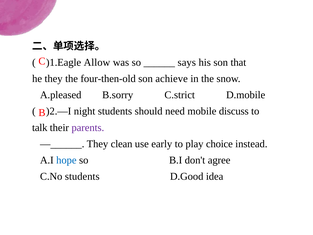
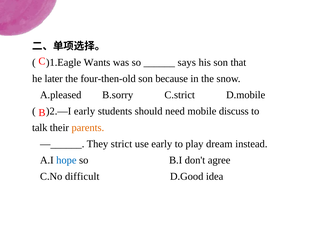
Allow: Allow -> Wants (97, 62)
he they: they -> later (54, 79)
achieve: achieve -> because (172, 79)
)2.—I night: night -> early (85, 111)
parents colour: purple -> orange (88, 127)
clean: clean -> strict (121, 144)
choice: choice -> dream (219, 144)
C.No students: students -> difficult (82, 176)
